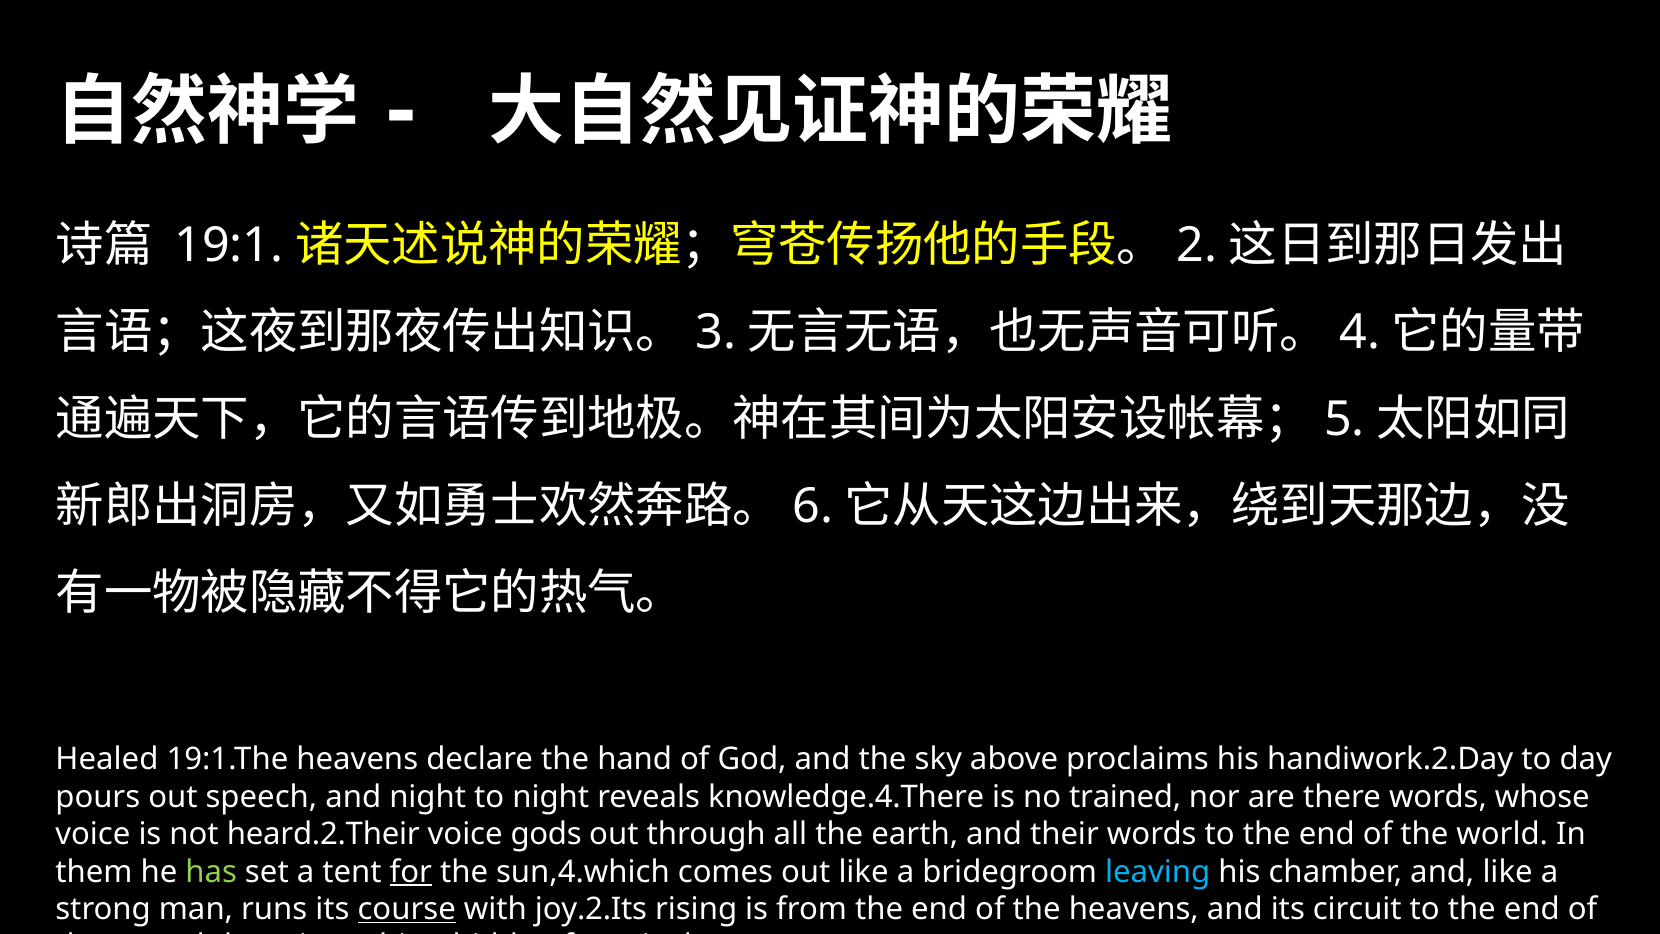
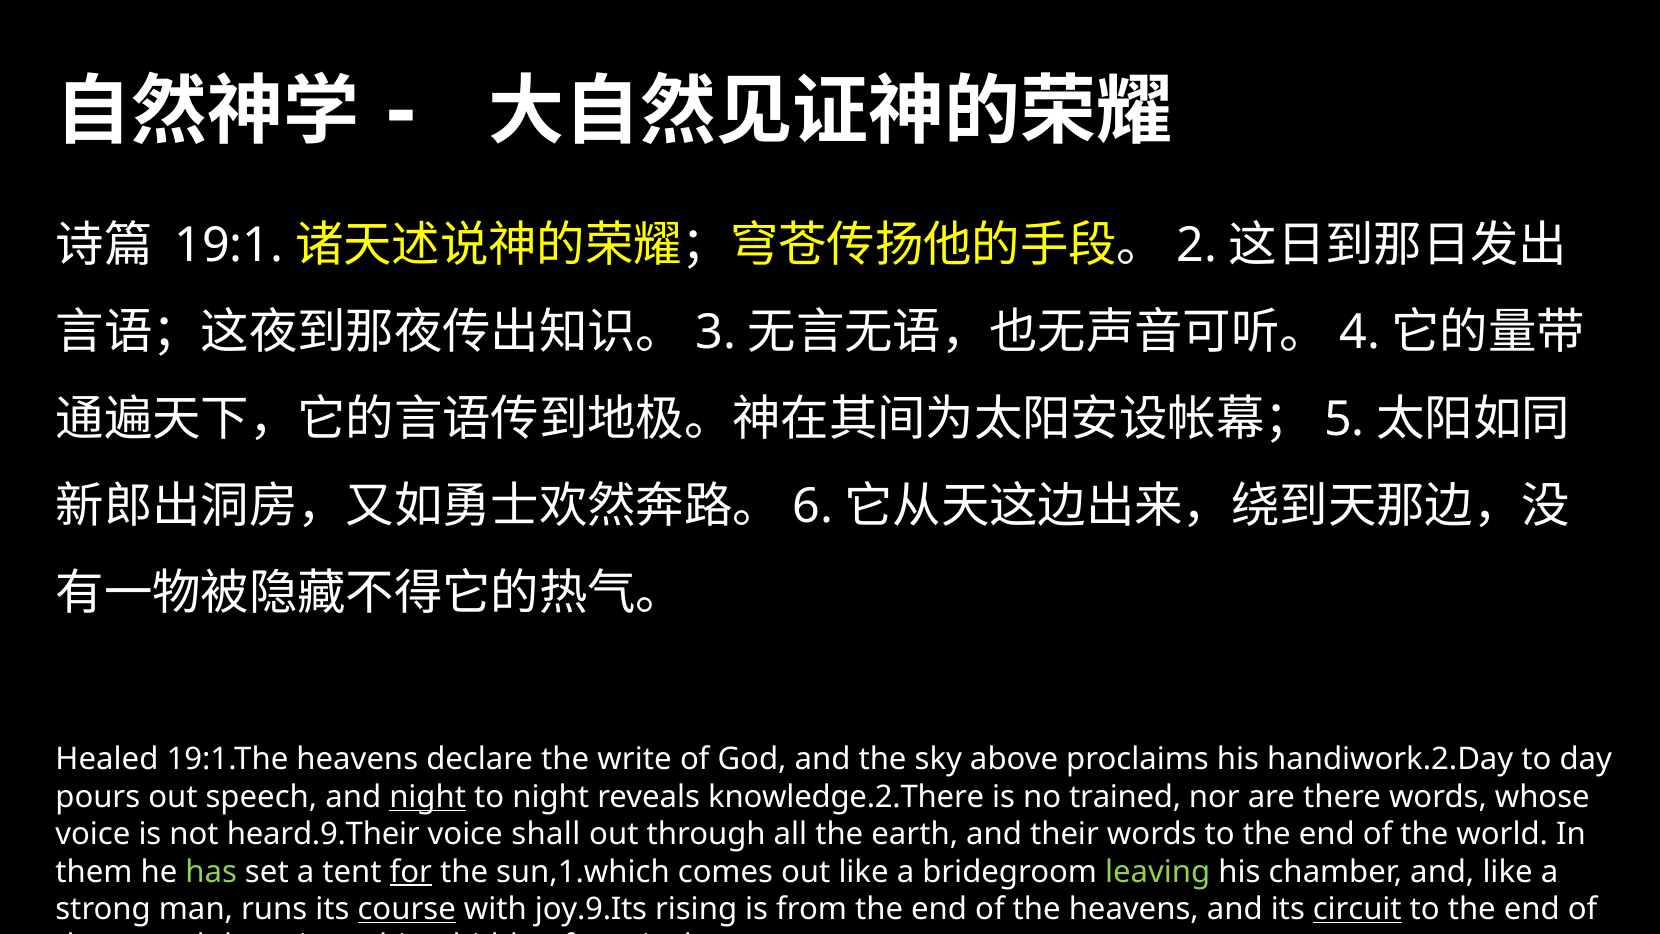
hand: hand -> write (635, 760)
night underline: none -> present (428, 797)
knowledge.4.There: knowledge.4.There -> knowledge.2.There (846, 797)
heard.2.Their: heard.2.Their -> heard.9.Their (323, 834)
gods: gods -> shall (546, 834)
sun,4.which: sun,4.which -> sun,1.which (583, 872)
leaving colour: light blue -> light green (1158, 872)
joy.2.Its: joy.2.Its -> joy.9.Its (591, 909)
circuit underline: none -> present (1357, 909)
